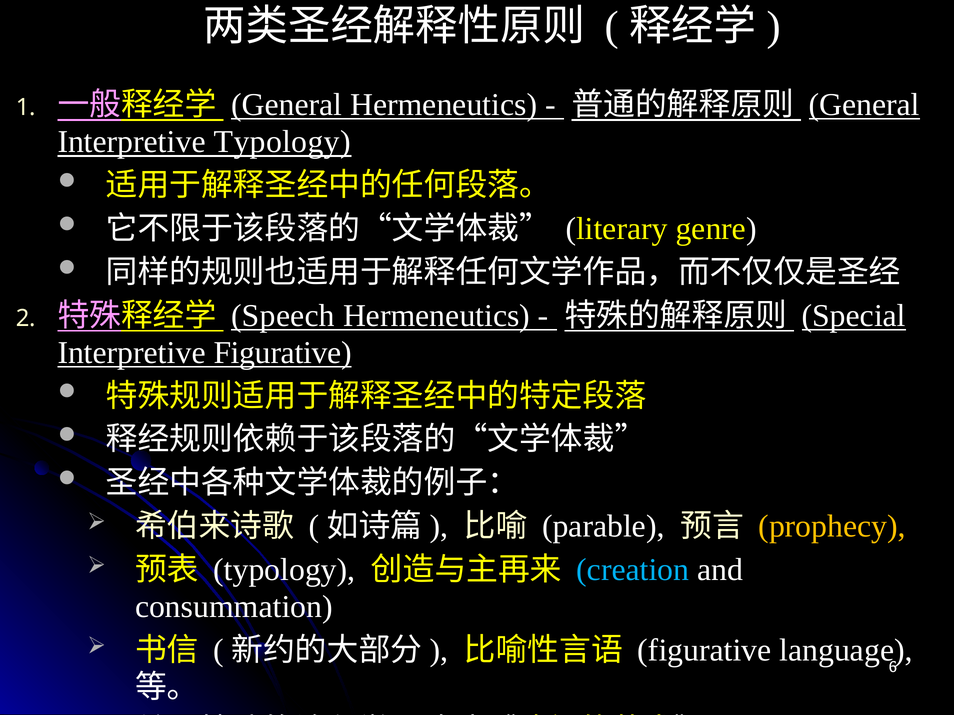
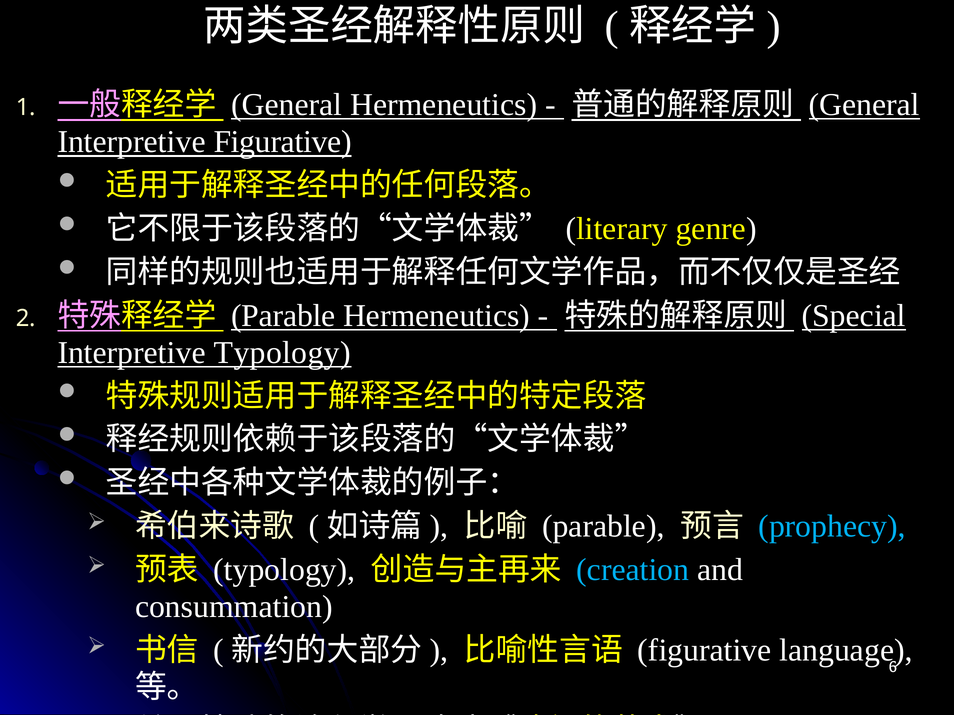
Interpretive Typology: Typology -> Figurative (283, 142)
Speech: Speech -> Parable (283, 316)
Interpretive Figurative: Figurative -> Typology (282, 353)
prophecy colour: yellow -> light blue (832, 527)
